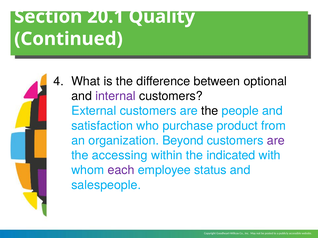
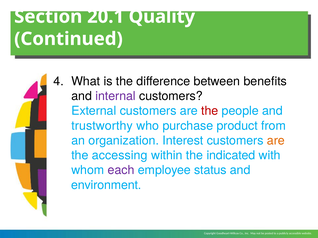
optional: optional -> benefits (265, 81)
the colour: black -> red (210, 111)
satisfaction: satisfaction -> trustworthy (102, 126)
Beyond: Beyond -> Interest (183, 141)
are colour: purple -> orange (276, 141)
salespeople: salespeople -> environment (106, 185)
